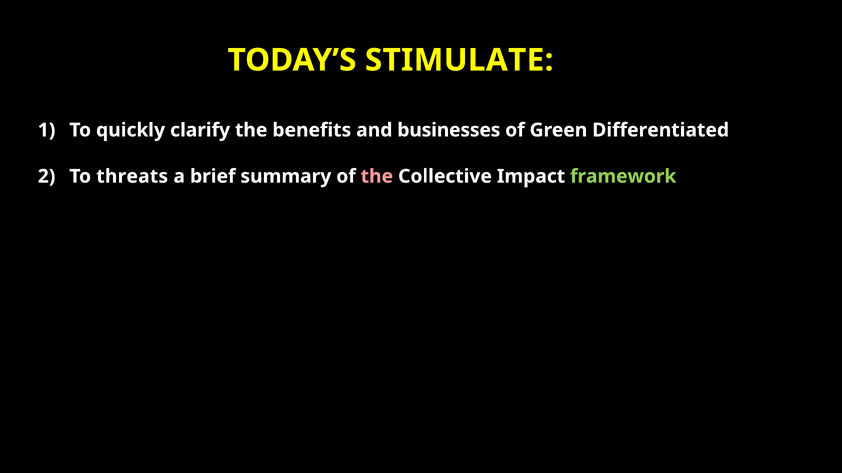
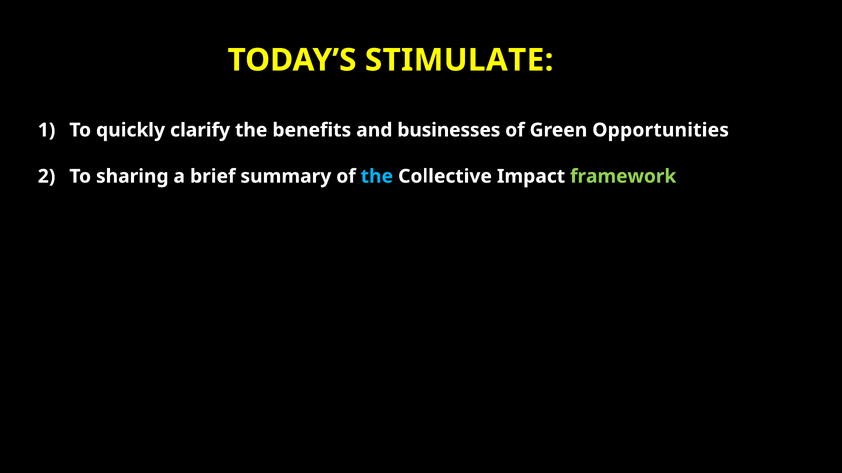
Differentiated: Differentiated -> Opportunities (661, 130)
threats: threats -> sharing (132, 177)
the colour: pink -> light blue (377, 177)
